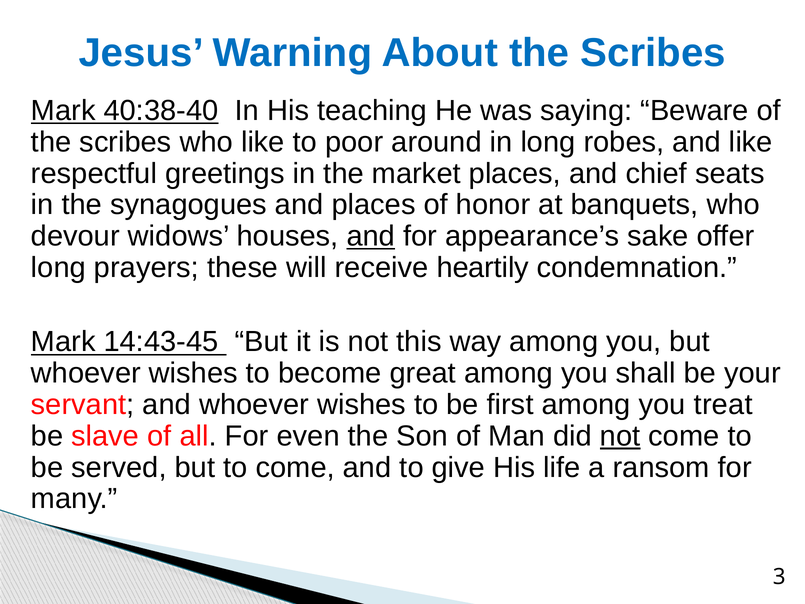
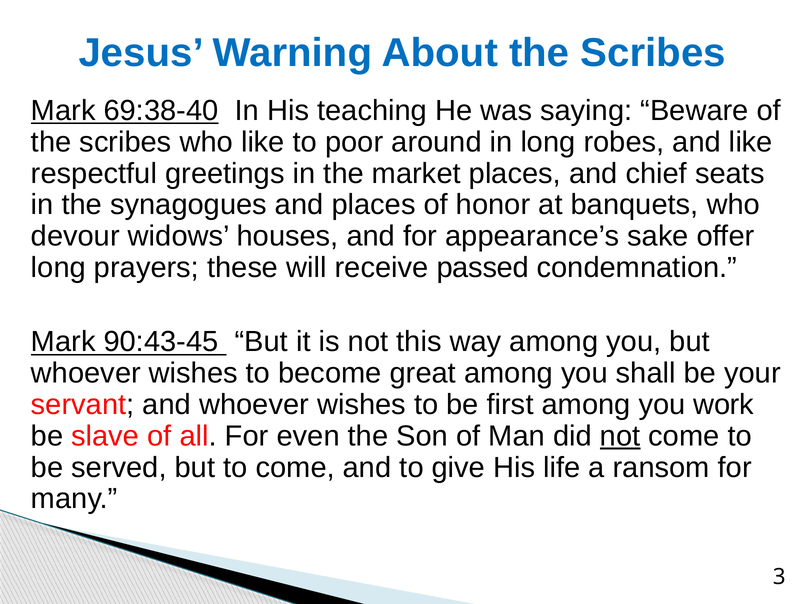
40:38-40: 40:38-40 -> 69:38-40 (161, 111)
and underline: present -> none (371, 236)
heartily: heartily -> passed (483, 268)
14:43-45: 14:43-45 -> 90:43-45 (161, 342)
treat: treat -> work (724, 405)
